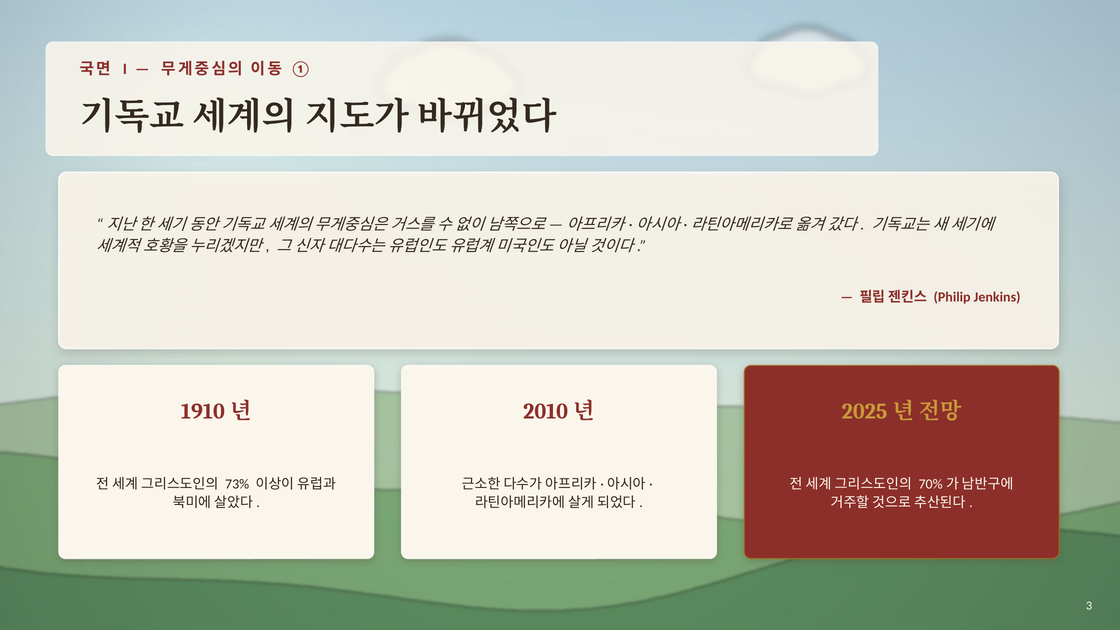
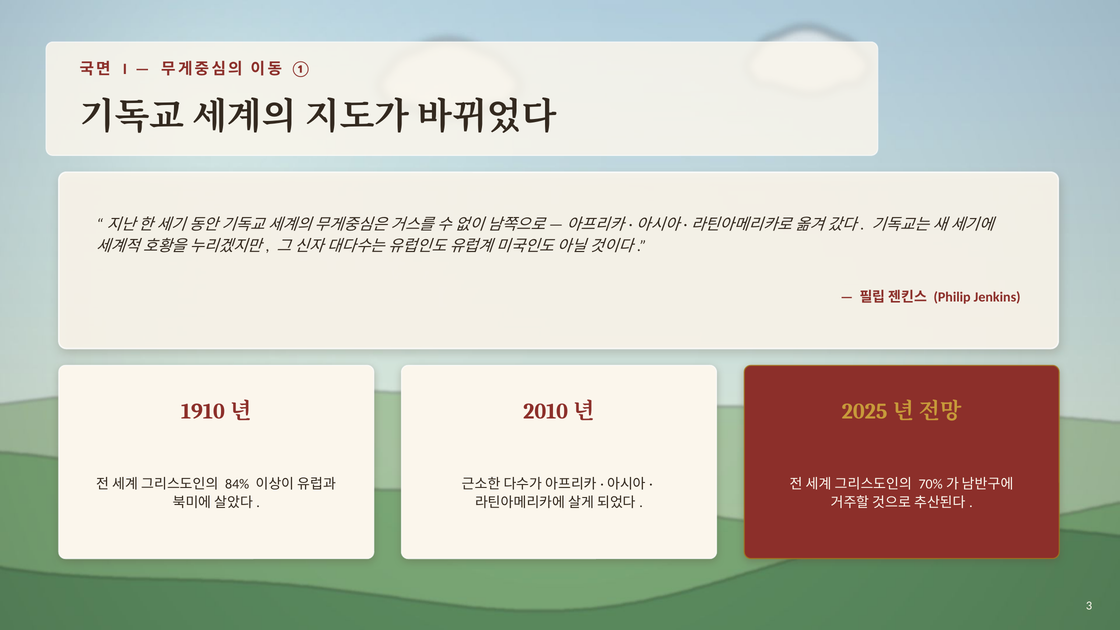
73%: 73% -> 84% (237, 484)
